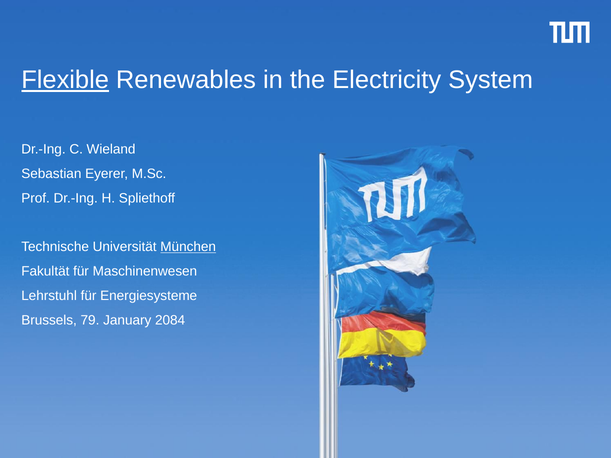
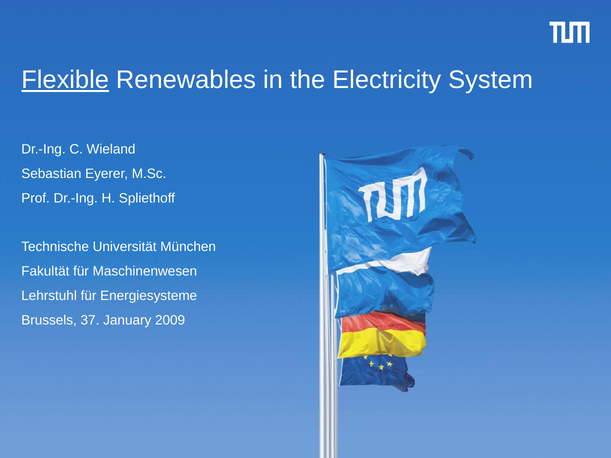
München underline: present -> none (188, 247)
79: 79 -> 37 (90, 320)
2084: 2084 -> 2009 (170, 320)
